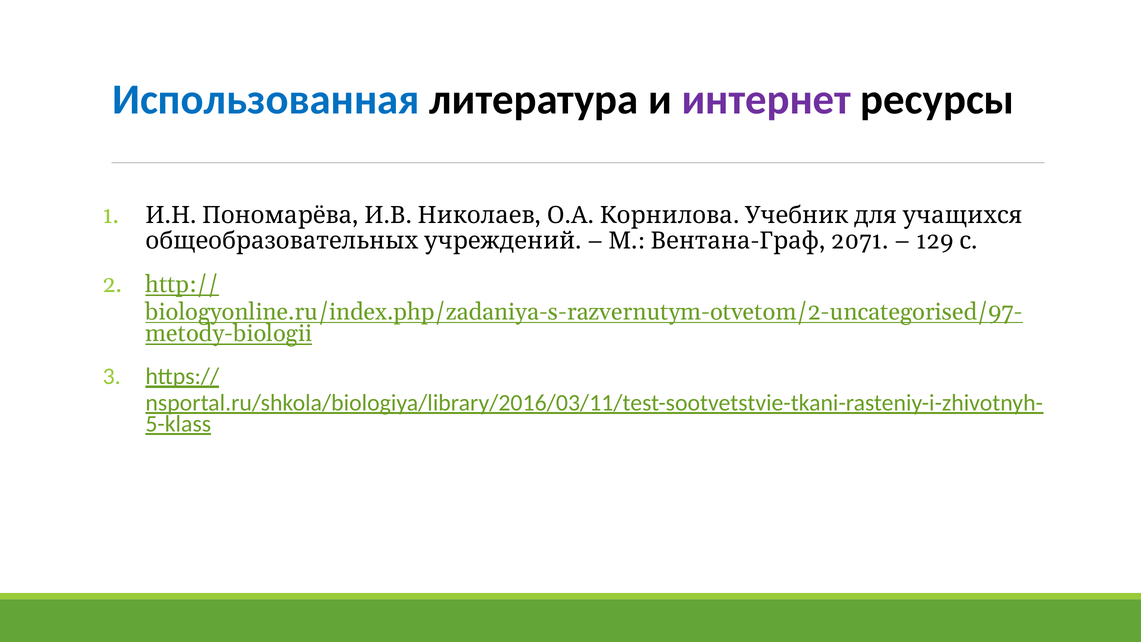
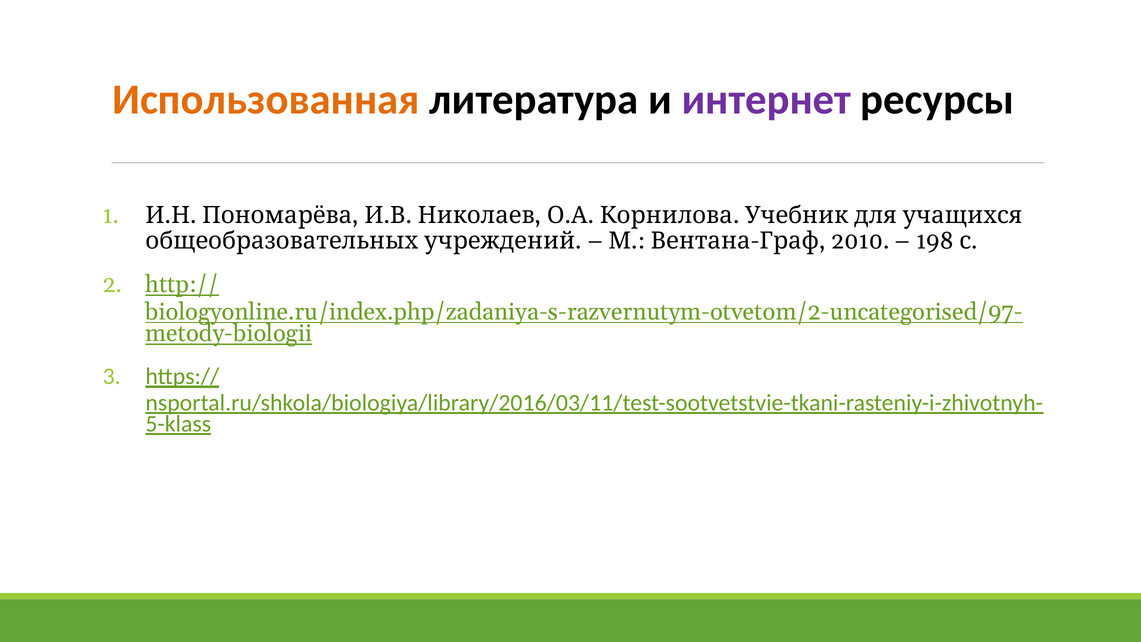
Использованная colour: blue -> orange (266, 100)
2071: 2071 -> 2010 (860, 241)
129: 129 -> 198 (935, 241)
